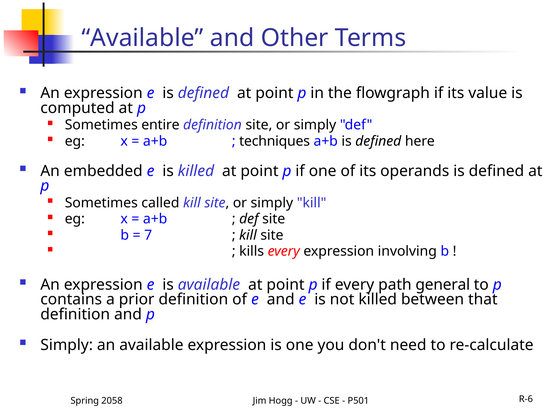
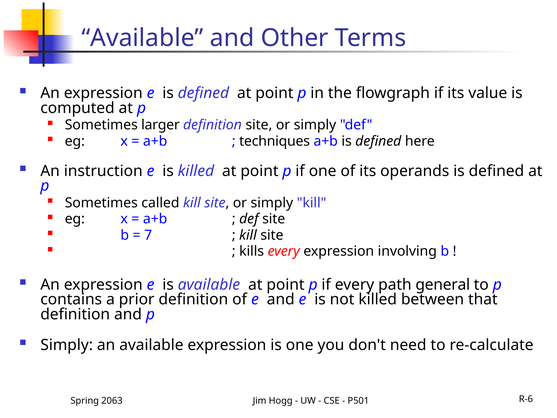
entire: entire -> larger (160, 125)
embedded: embedded -> instruction (103, 171)
2058: 2058 -> 2063 (112, 400)
